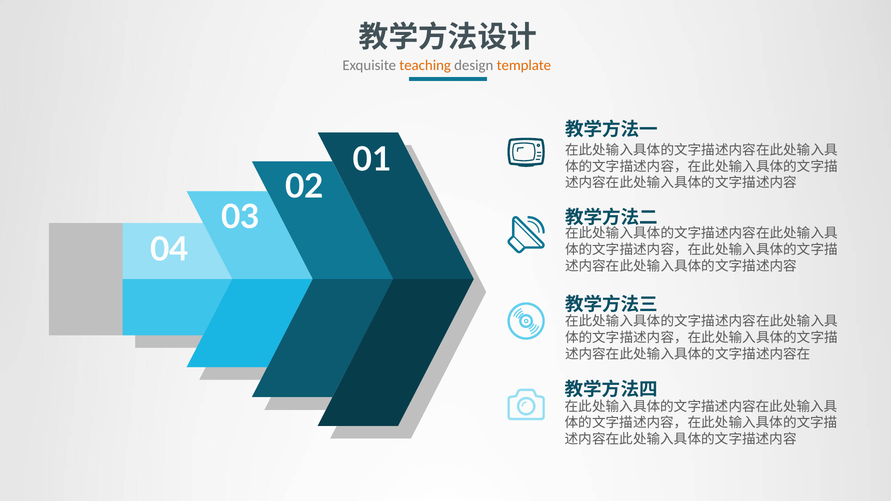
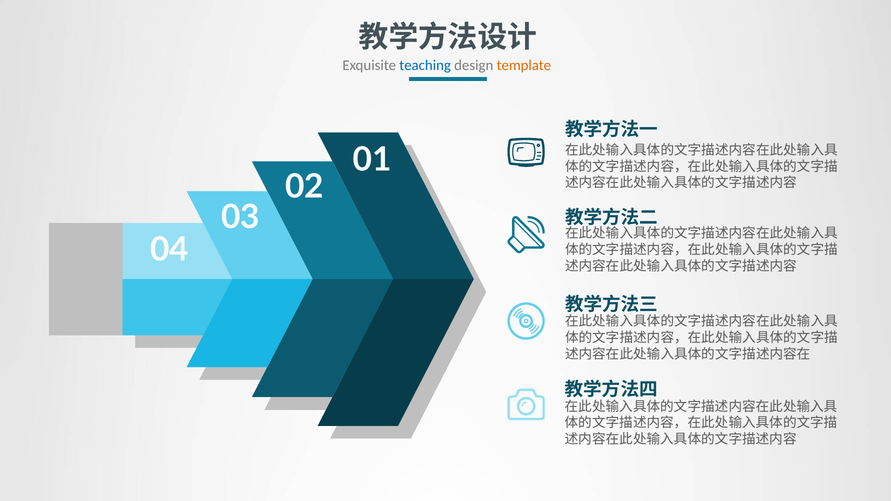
teaching colour: orange -> blue (425, 66)
